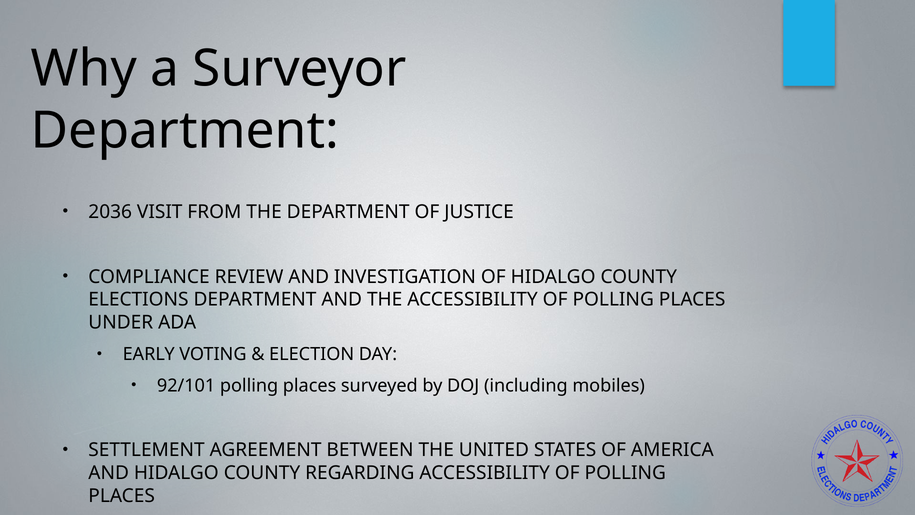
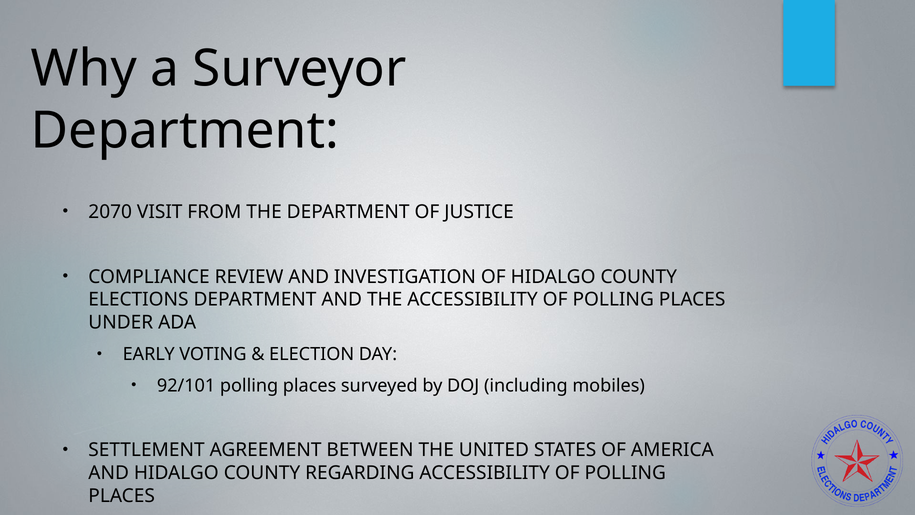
2036: 2036 -> 2070 (110, 212)
